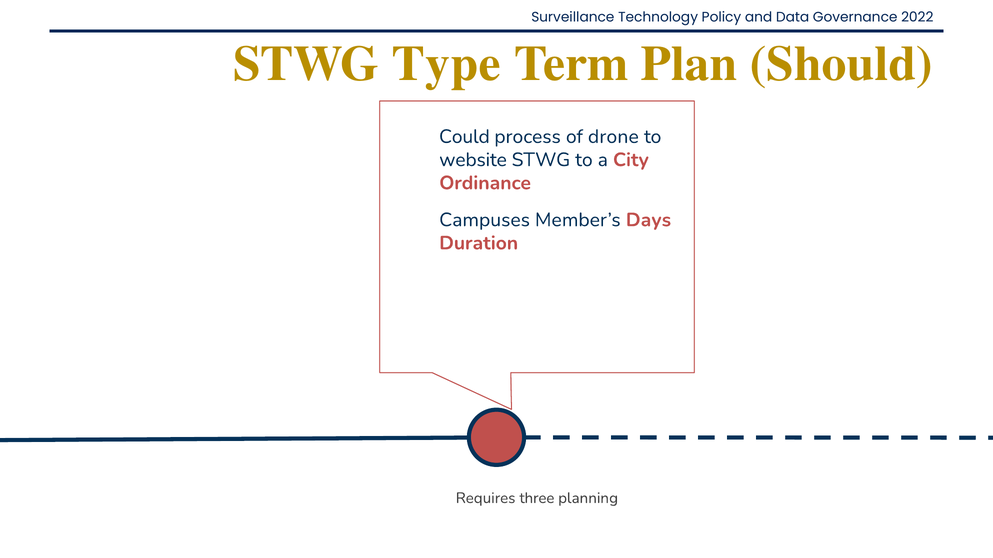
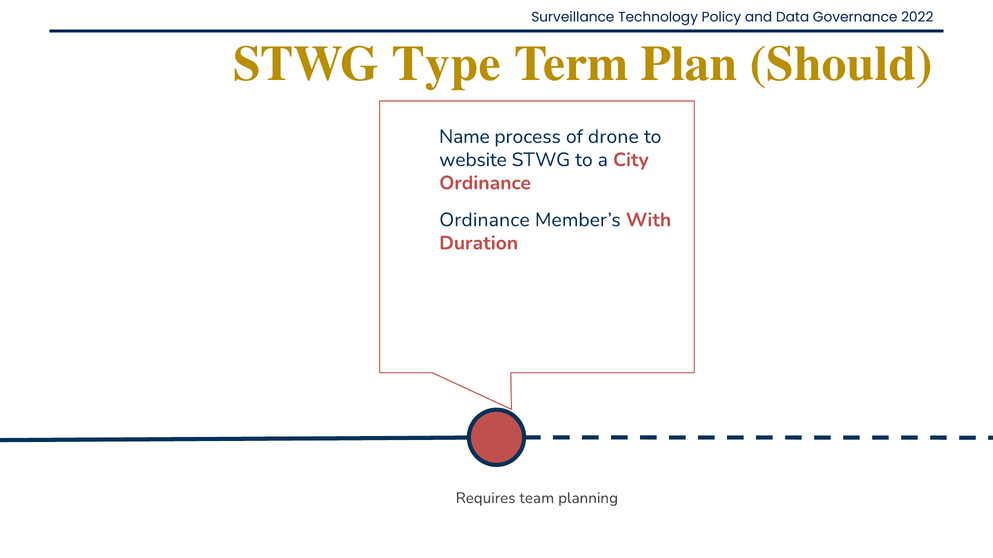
Could: Could -> Name (464, 137)
Campuses: Campuses -> Ordinance (485, 220)
Days: Days -> With (649, 220)
three: three -> team (537, 499)
